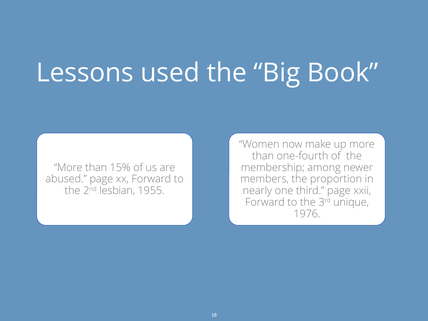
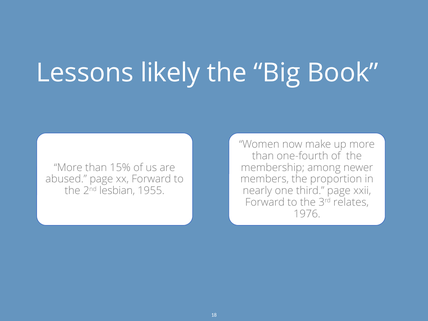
used: used -> likely (170, 73)
unique: unique -> relates (351, 202)
